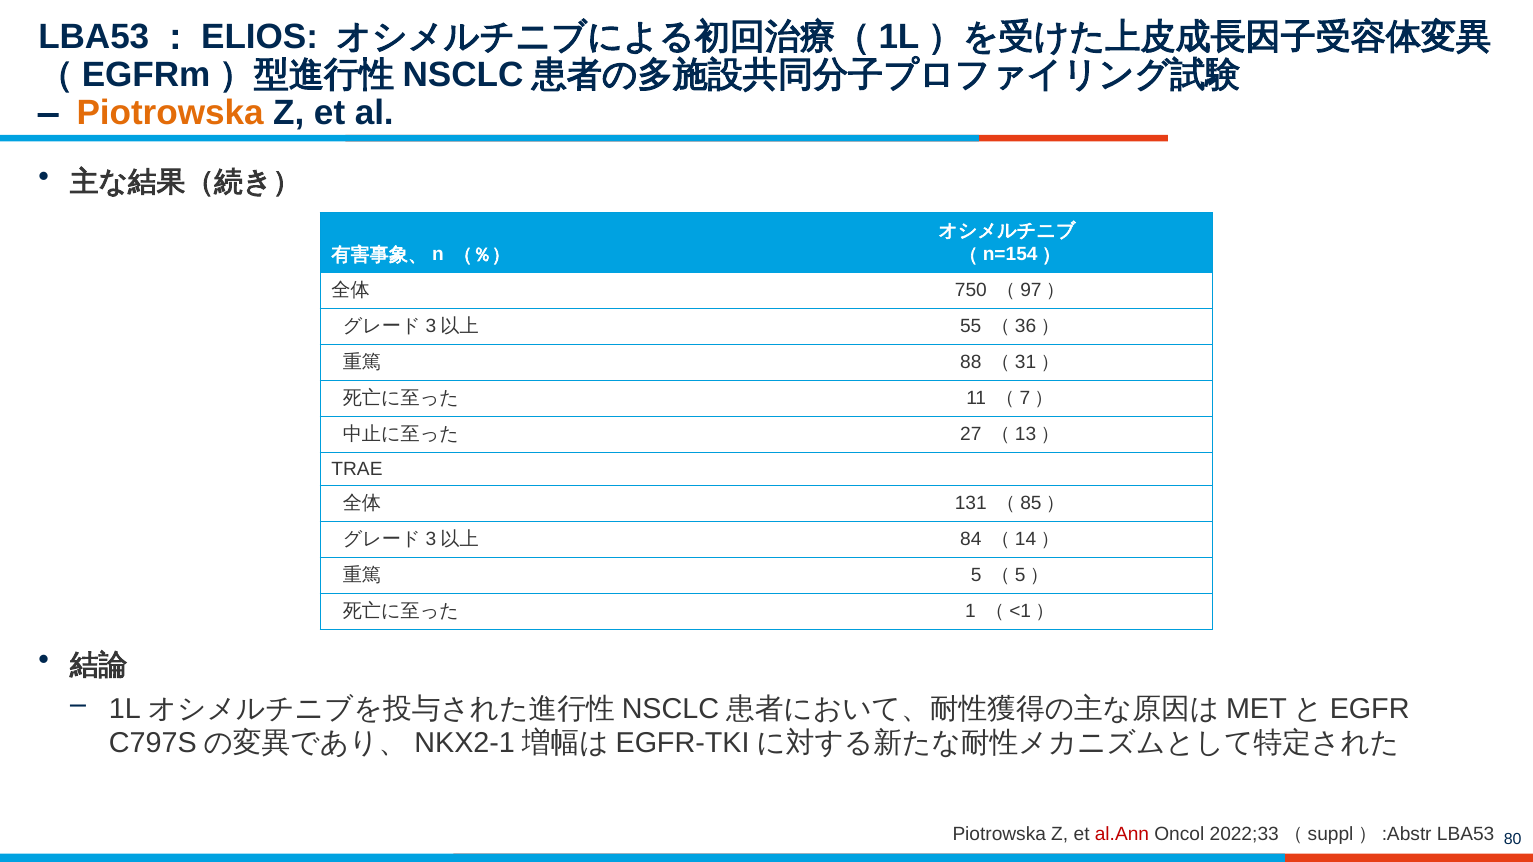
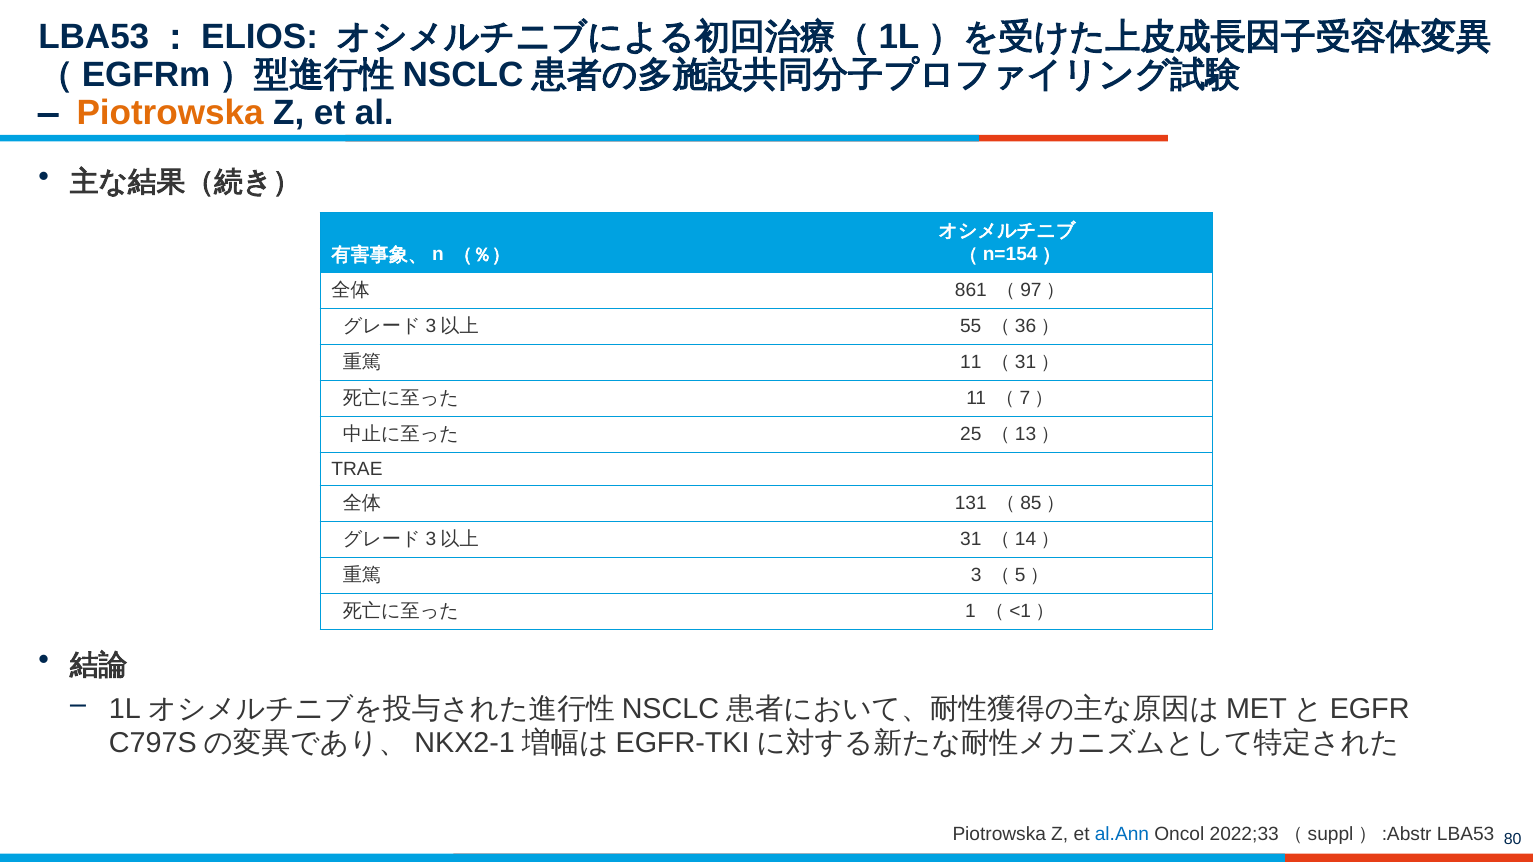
750: 750 -> 861 (971, 291)
88: 88 -> 11 (971, 363)
27: 27 -> 25 (971, 434)
84: 84 -> 31 (971, 540)
5: 5 -> 3 (976, 575)
al.Ann colour: red -> blue (1122, 835)
